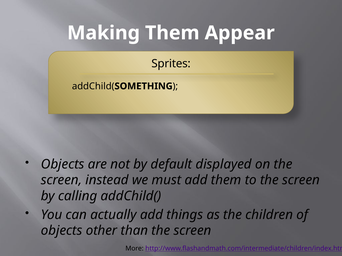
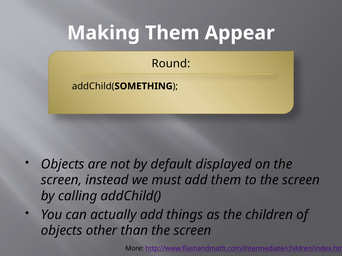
Sprites: Sprites -> Round (171, 64)
